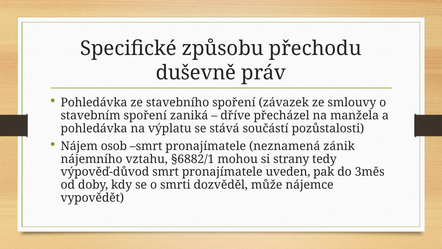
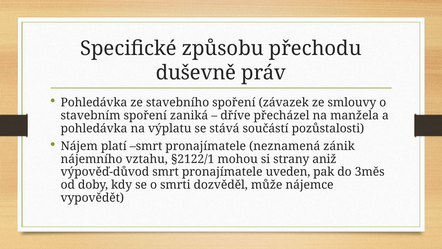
osob: osob -> platí (114, 146)
§6882/1: §6882/1 -> §2122/1 (193, 159)
tedy: tedy -> aniž (324, 159)
